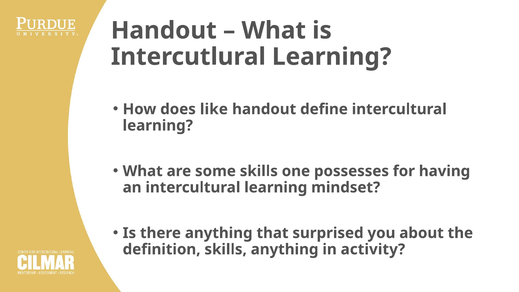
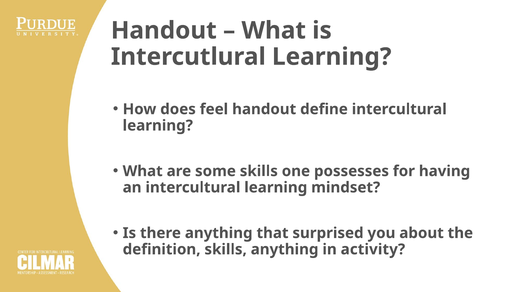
like: like -> feel (214, 109)
